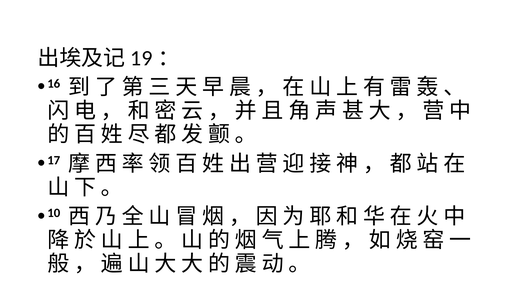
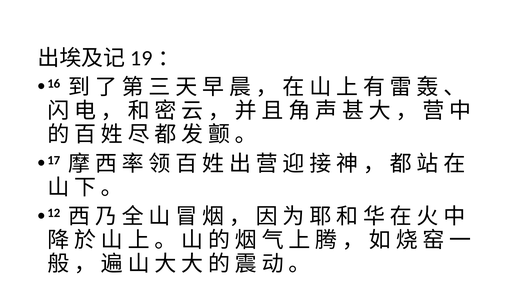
10: 10 -> 12 (54, 213)
